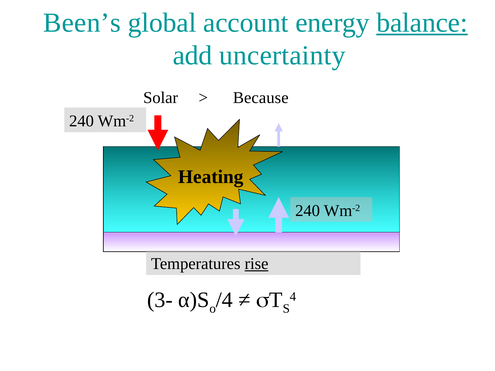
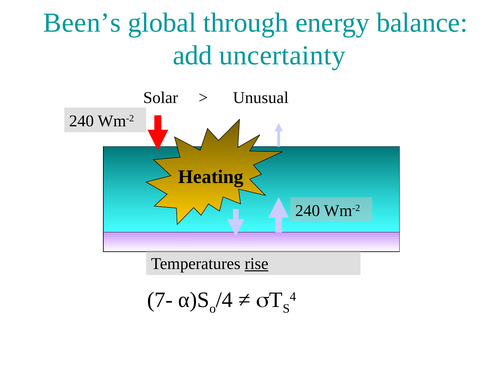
account: account -> through (246, 23)
balance underline: present -> none (422, 23)
Because: Because -> Unusual (261, 98)
3-: 3- -> 7- (160, 300)
